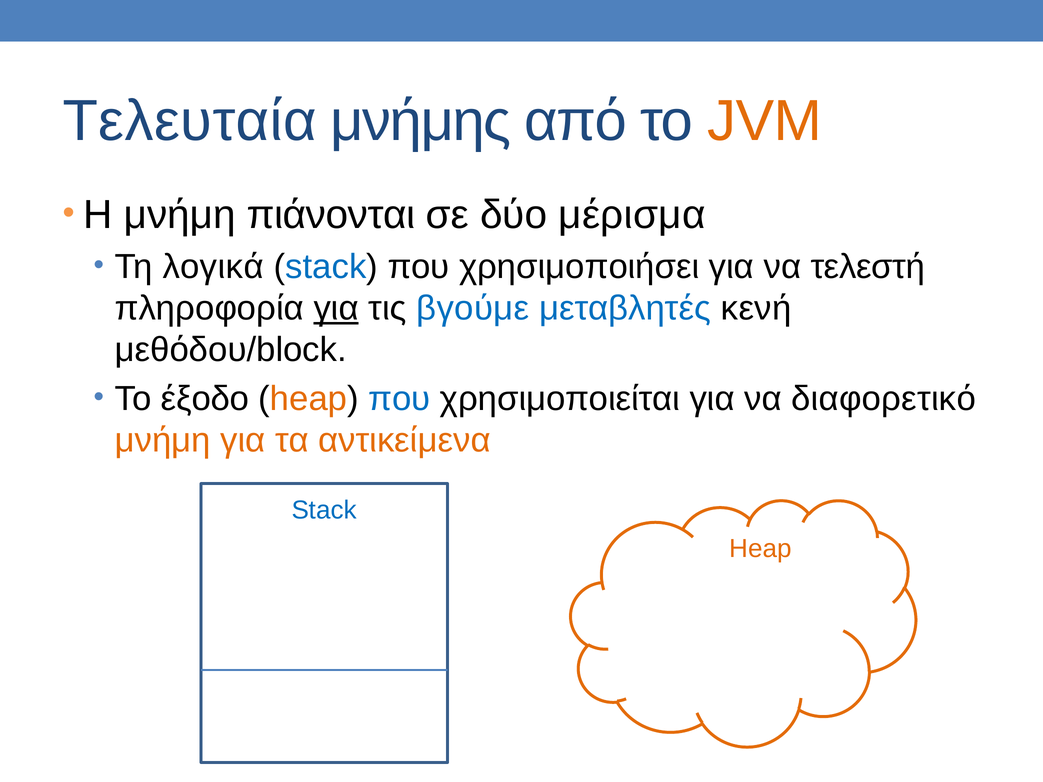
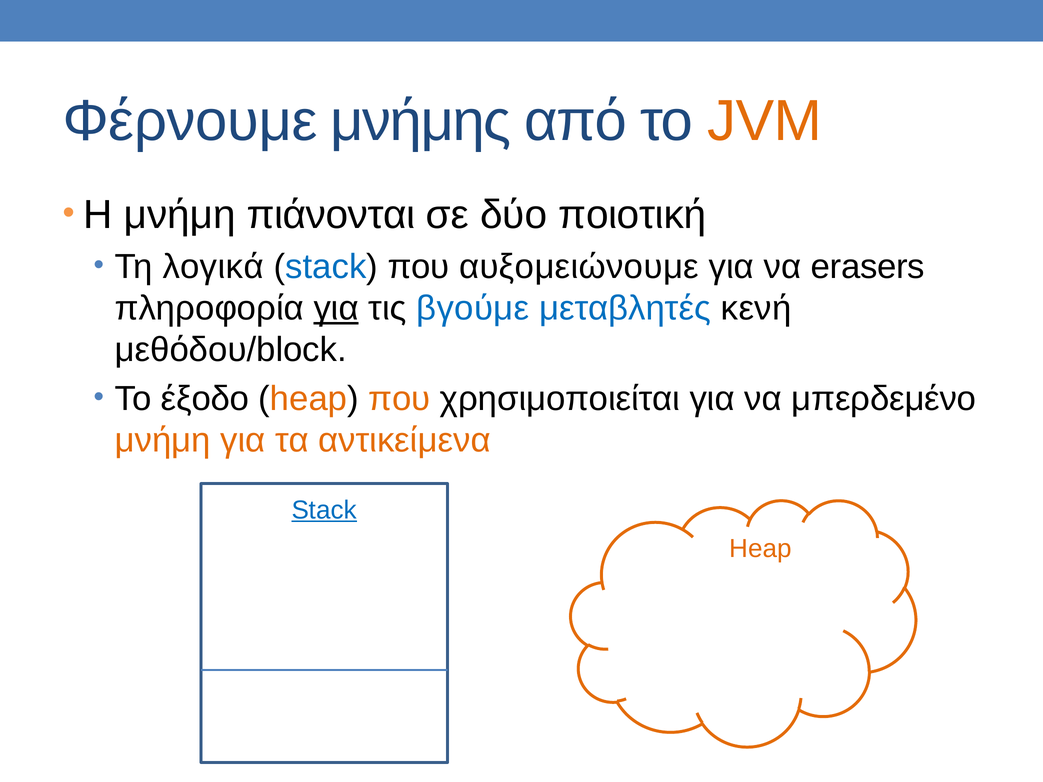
Τελευταία: Τελευταία -> Φέρνουμε (190, 121)
μέρισμα: μέρισμα -> ποιοτική (632, 215)
χρησιμοποιήσει: χρησιμοποιήσει -> αυξομειώνουμε (579, 267)
τελεστή: τελεστή -> erasers (868, 267)
που colour: blue -> orange (399, 399)
διαφορετικό: διαφορετικό -> μπερδεμένο (884, 399)
Stack underline: none -> present (324, 510)
